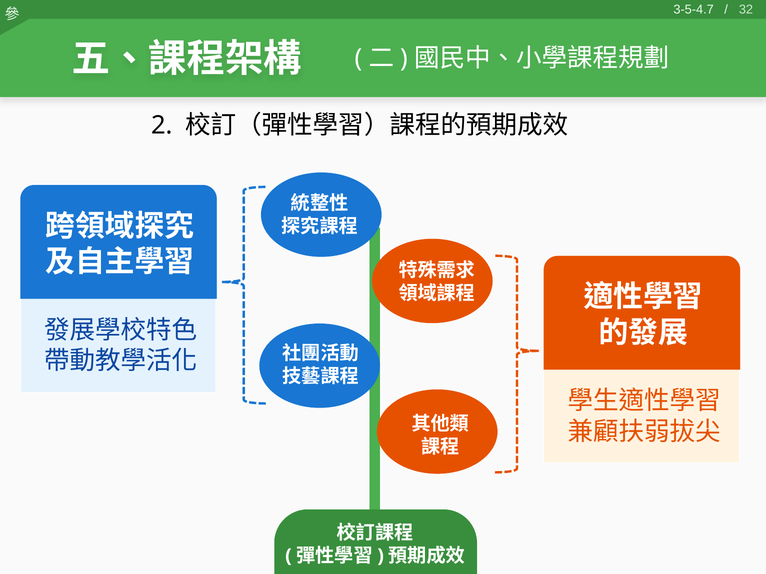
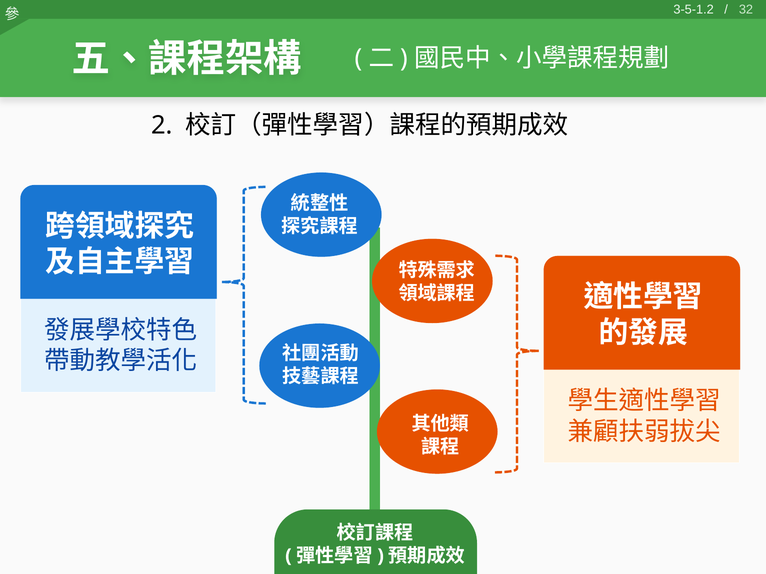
3-5-4.7: 3-5-4.7 -> 3-5-1.2 (694, 9)
